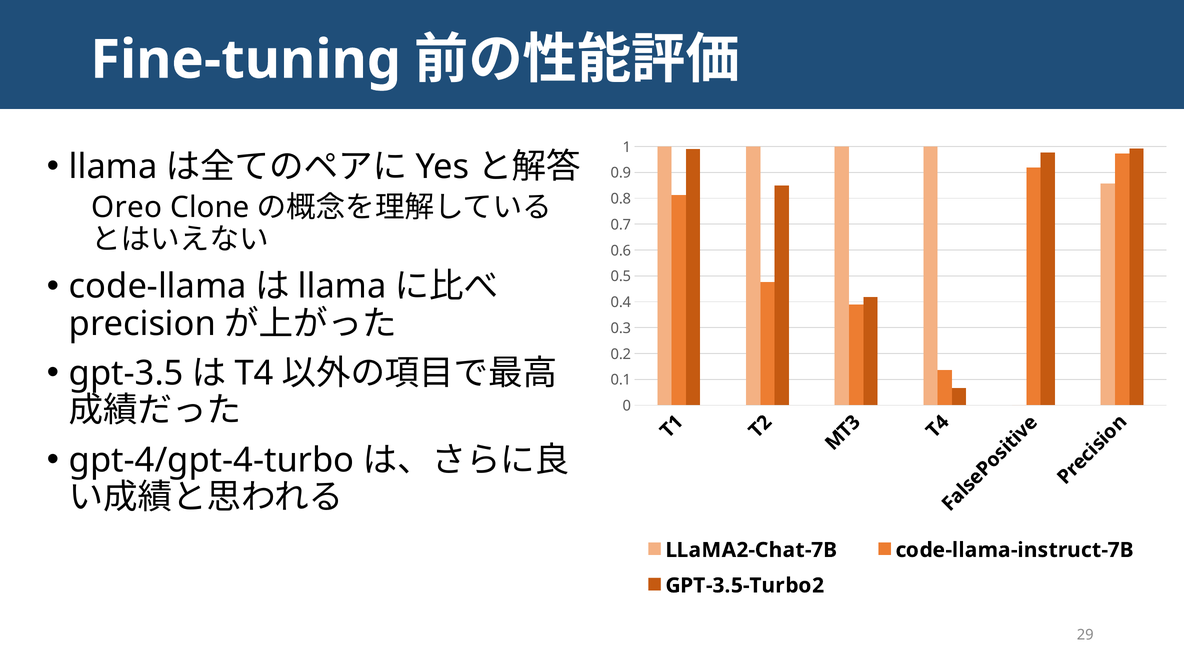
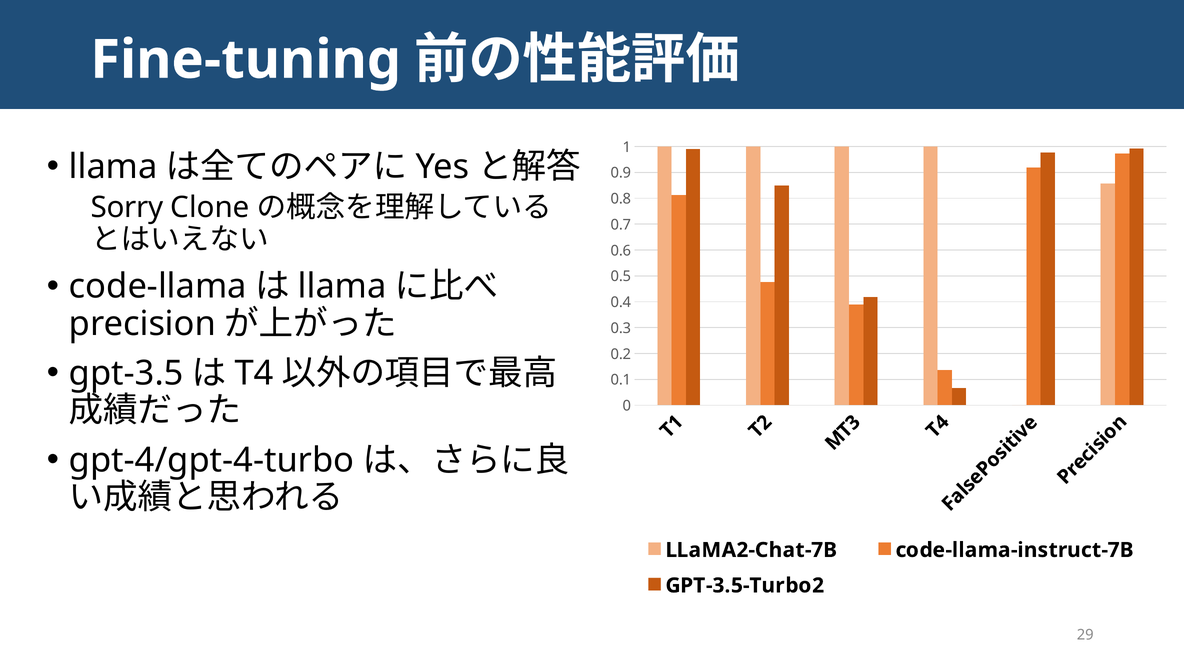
Oreo: Oreo -> Sorry (127, 208)
